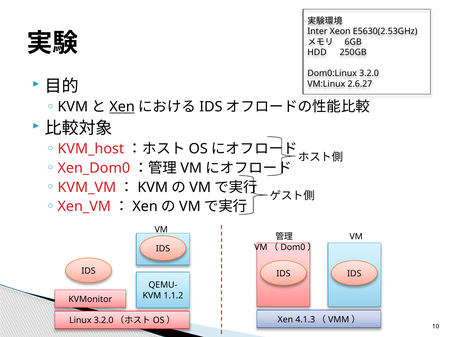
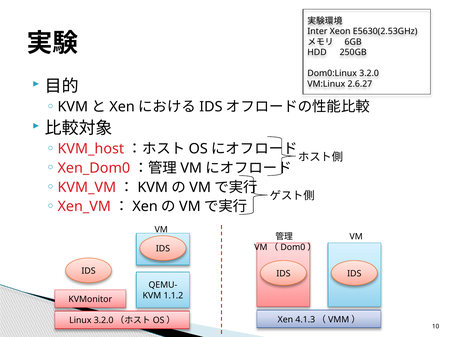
Xen underline: present -> none (122, 107)
